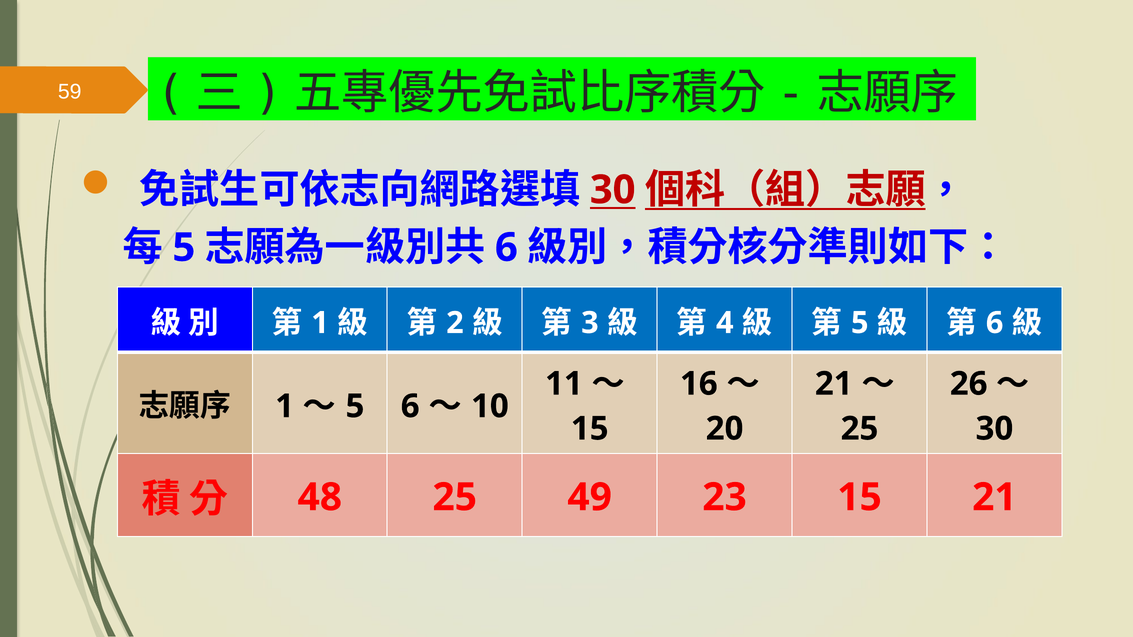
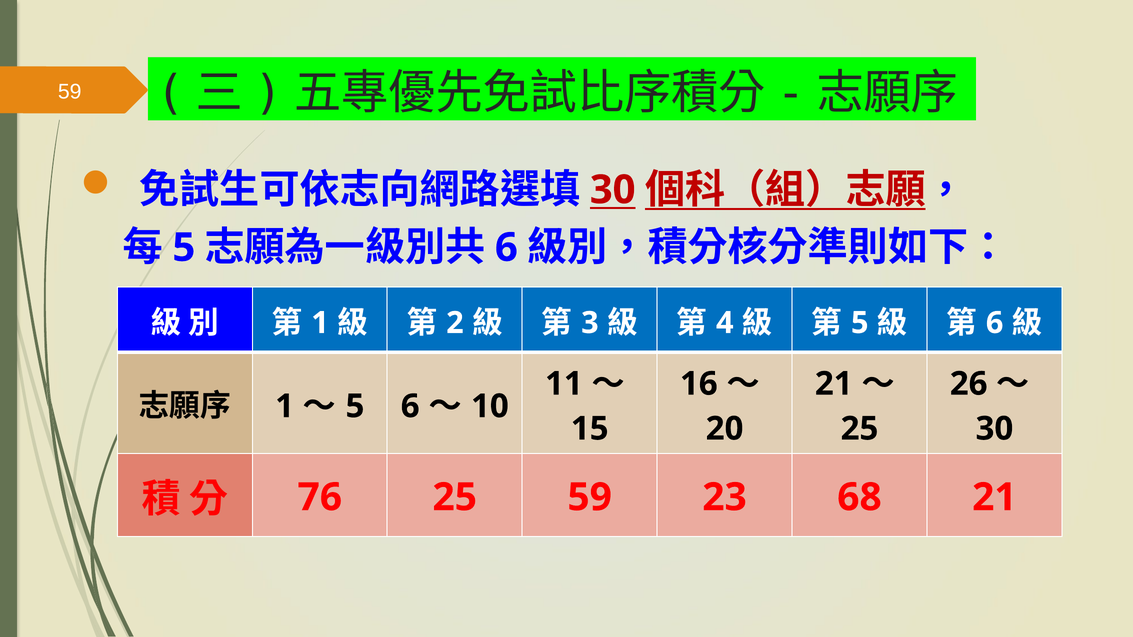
48: 48 -> 76 (320, 498)
25 49: 49 -> 59 (590, 498)
23 15: 15 -> 68 (859, 498)
